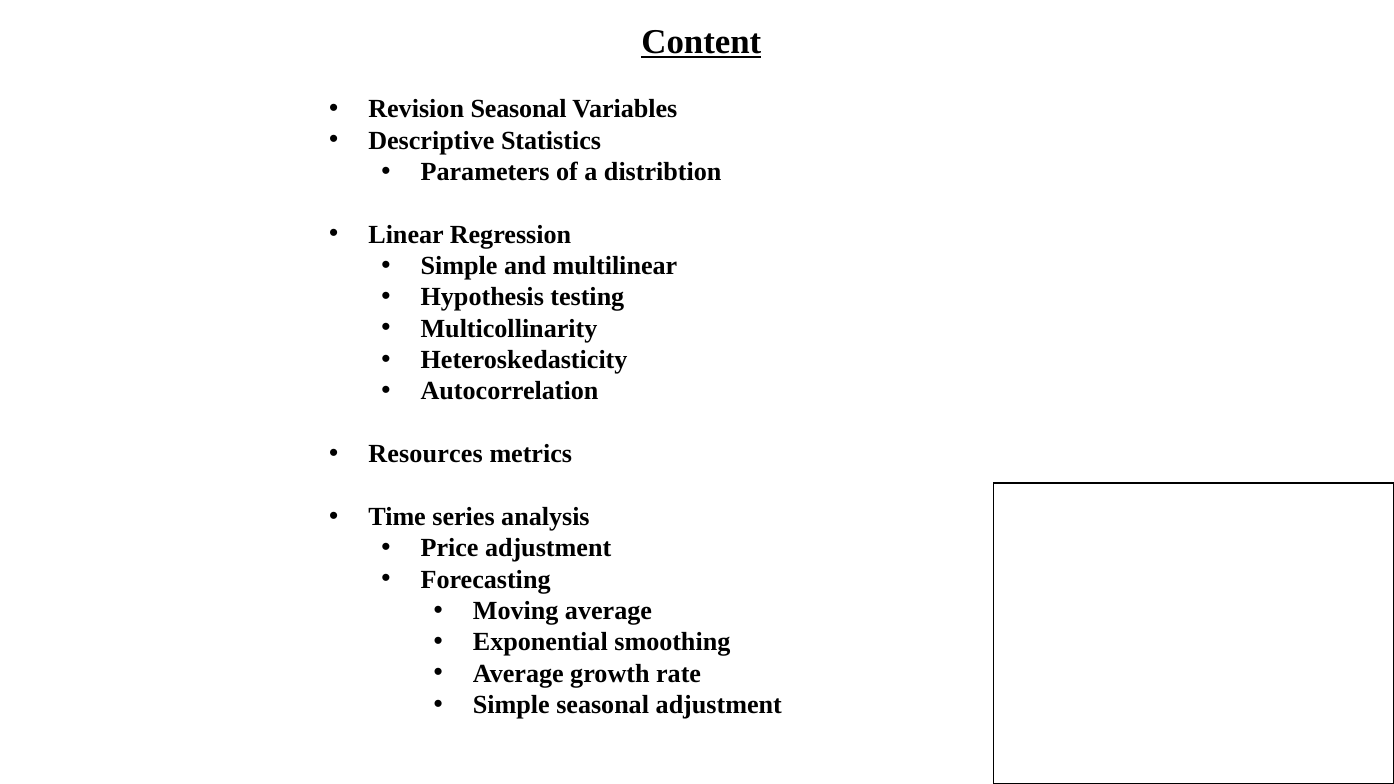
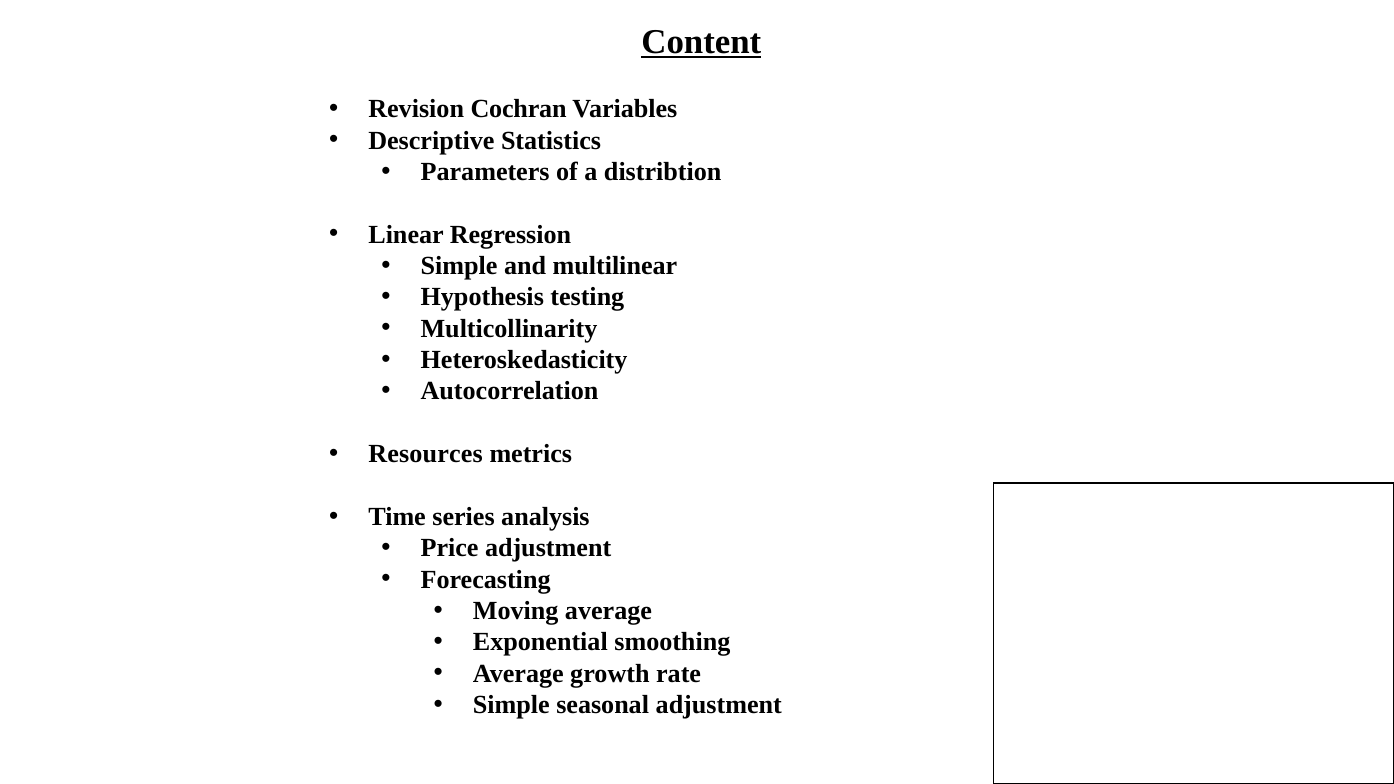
Revision Seasonal: Seasonal -> Cochran (519, 109)
